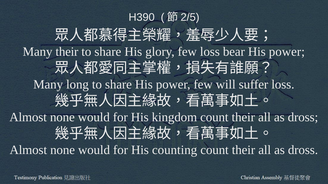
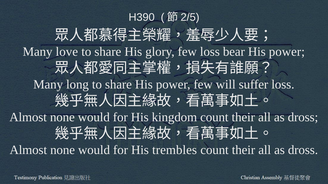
Many their: their -> love (67, 52)
counting: counting -> trembles (175, 150)
